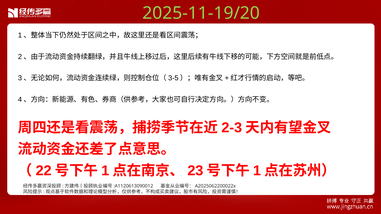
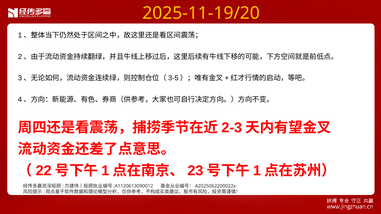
2025-11-19/20 colour: light green -> yellow (201, 13)
